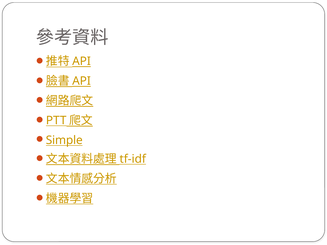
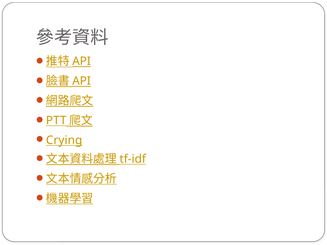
Simple: Simple -> Crying (64, 140)
